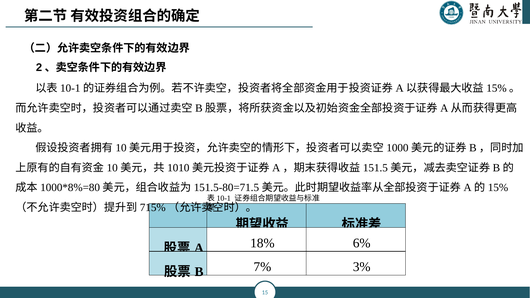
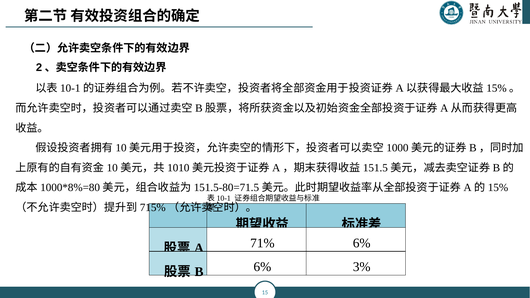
18%: 18% -> 71% (262, 243)
7%: 7% -> 6% (262, 267)
